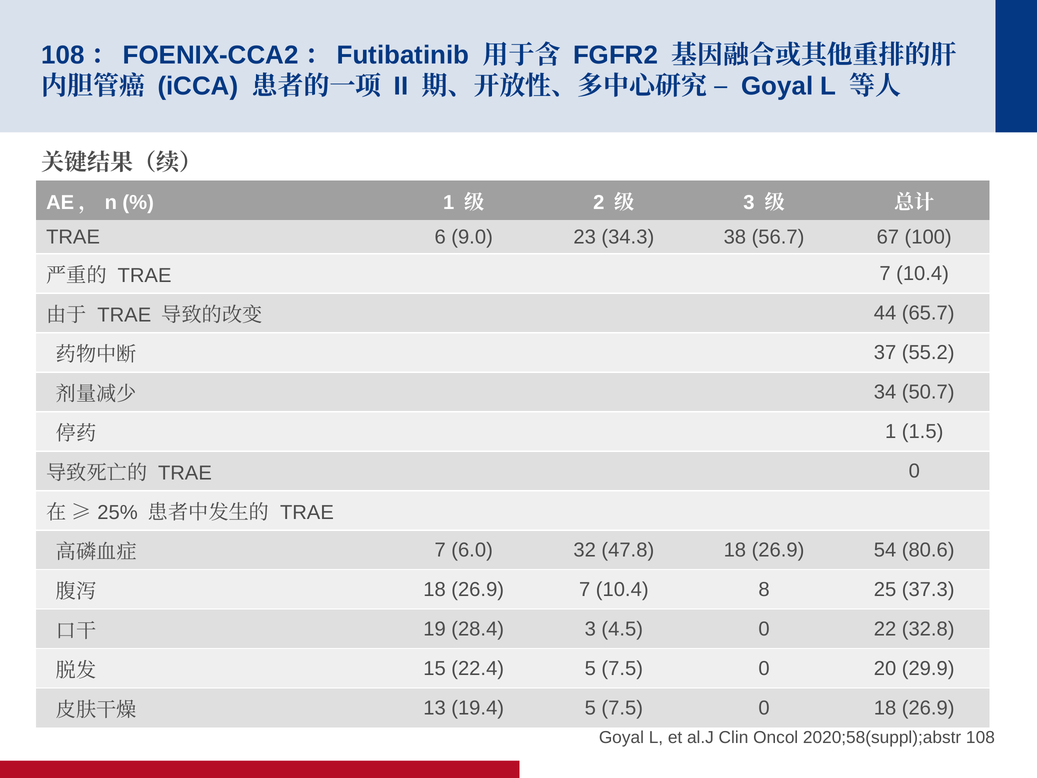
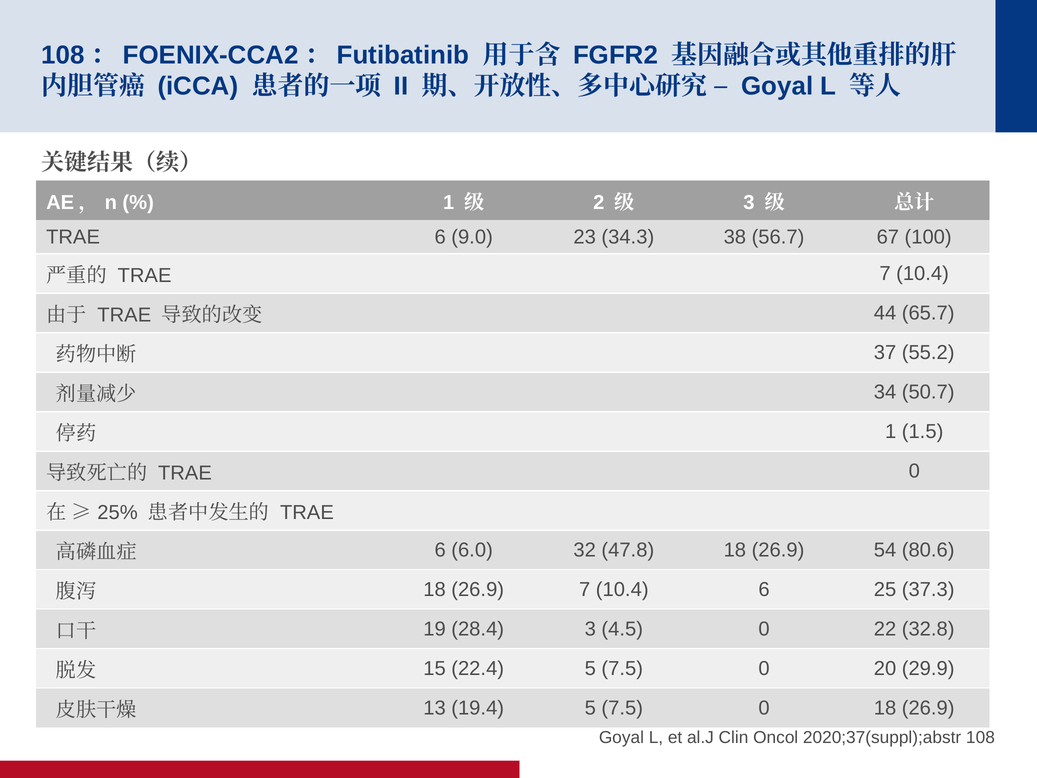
7: 7 -> 6 (440, 550)
10.4 8: 8 -> 6 (764, 590)
2020;58(suppl);abstr: 2020;58(suppl);abstr -> 2020;37(suppl);abstr (882, 737)
